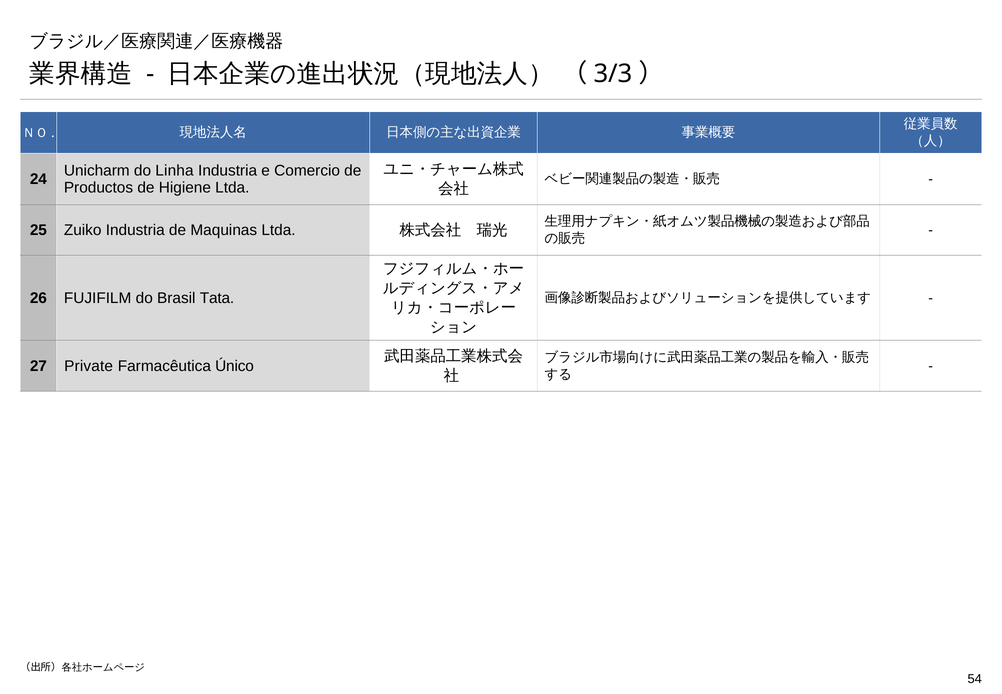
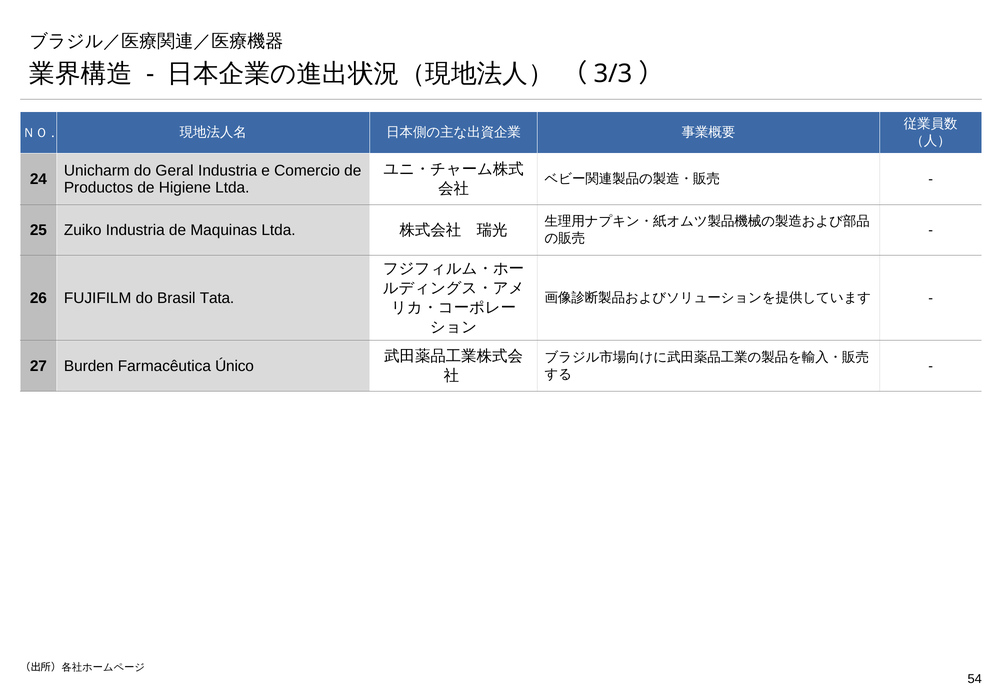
Linha: Linha -> Geral (175, 170)
Private: Private -> Burden (89, 366)
